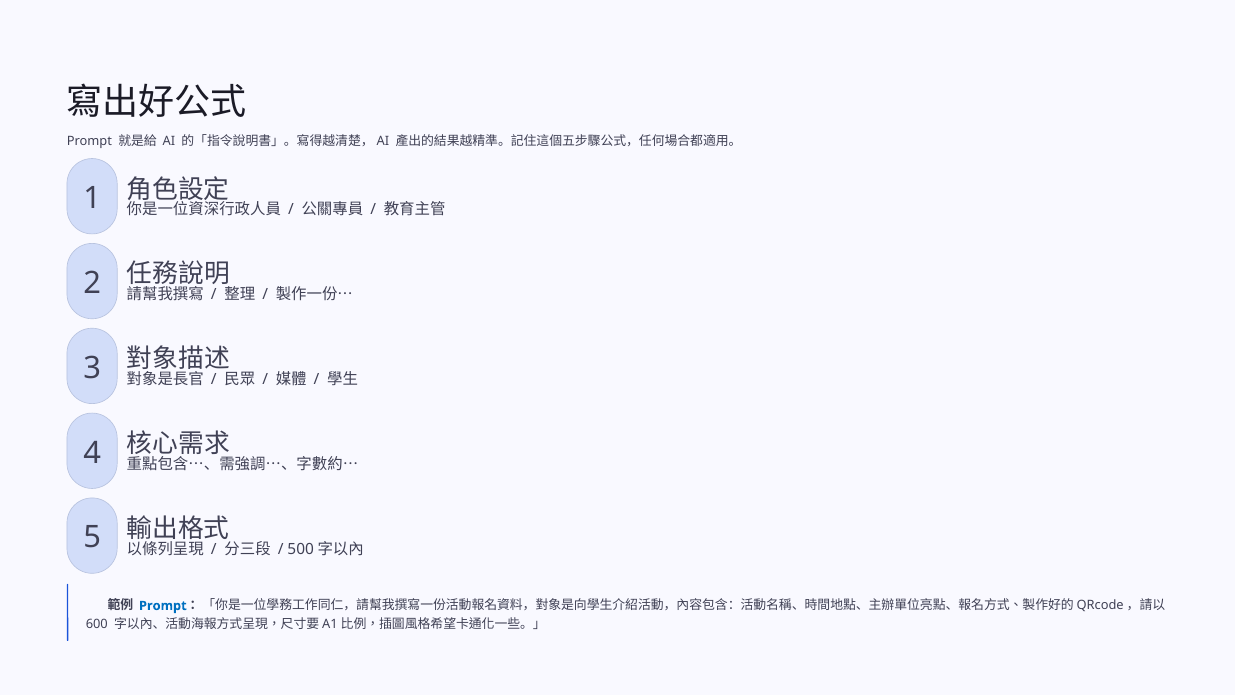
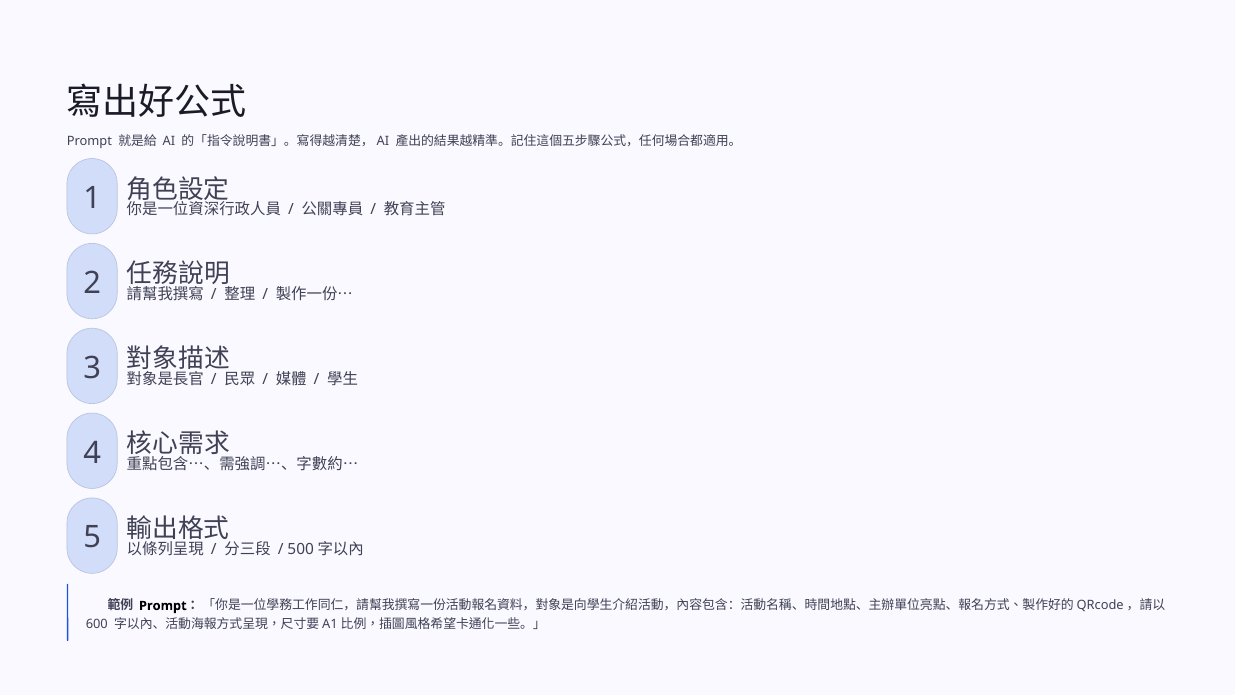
Prompt colour: blue -> black (163, 605)
